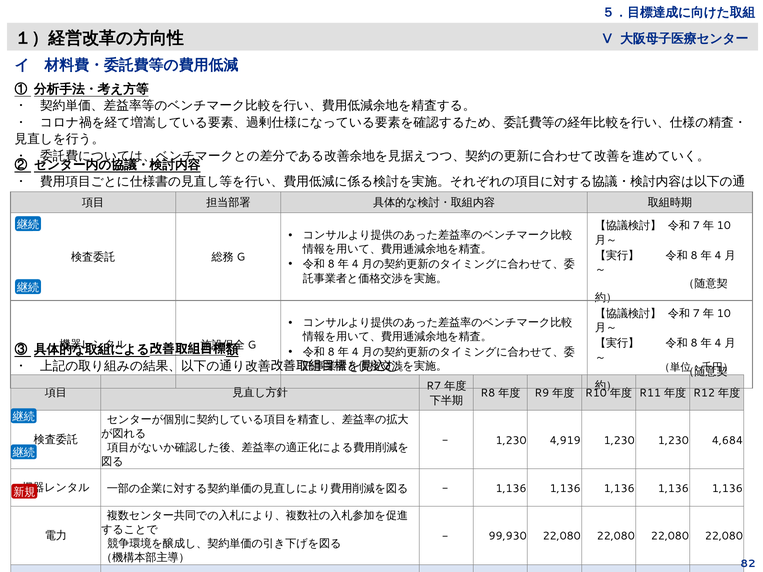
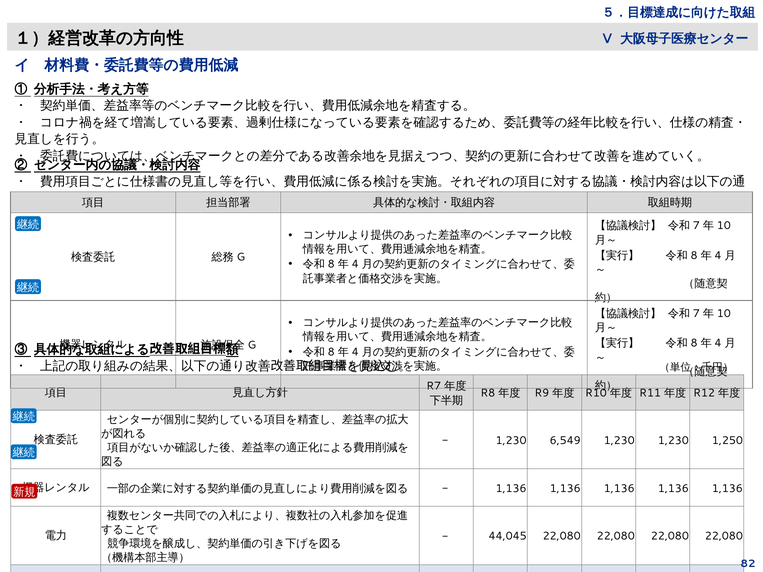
4,919: 4,919 -> 6,549 (565, 441)
4,684: 4,684 -> 1,250 (727, 441)
99,930: 99,930 -> 44,045 (508, 537)
